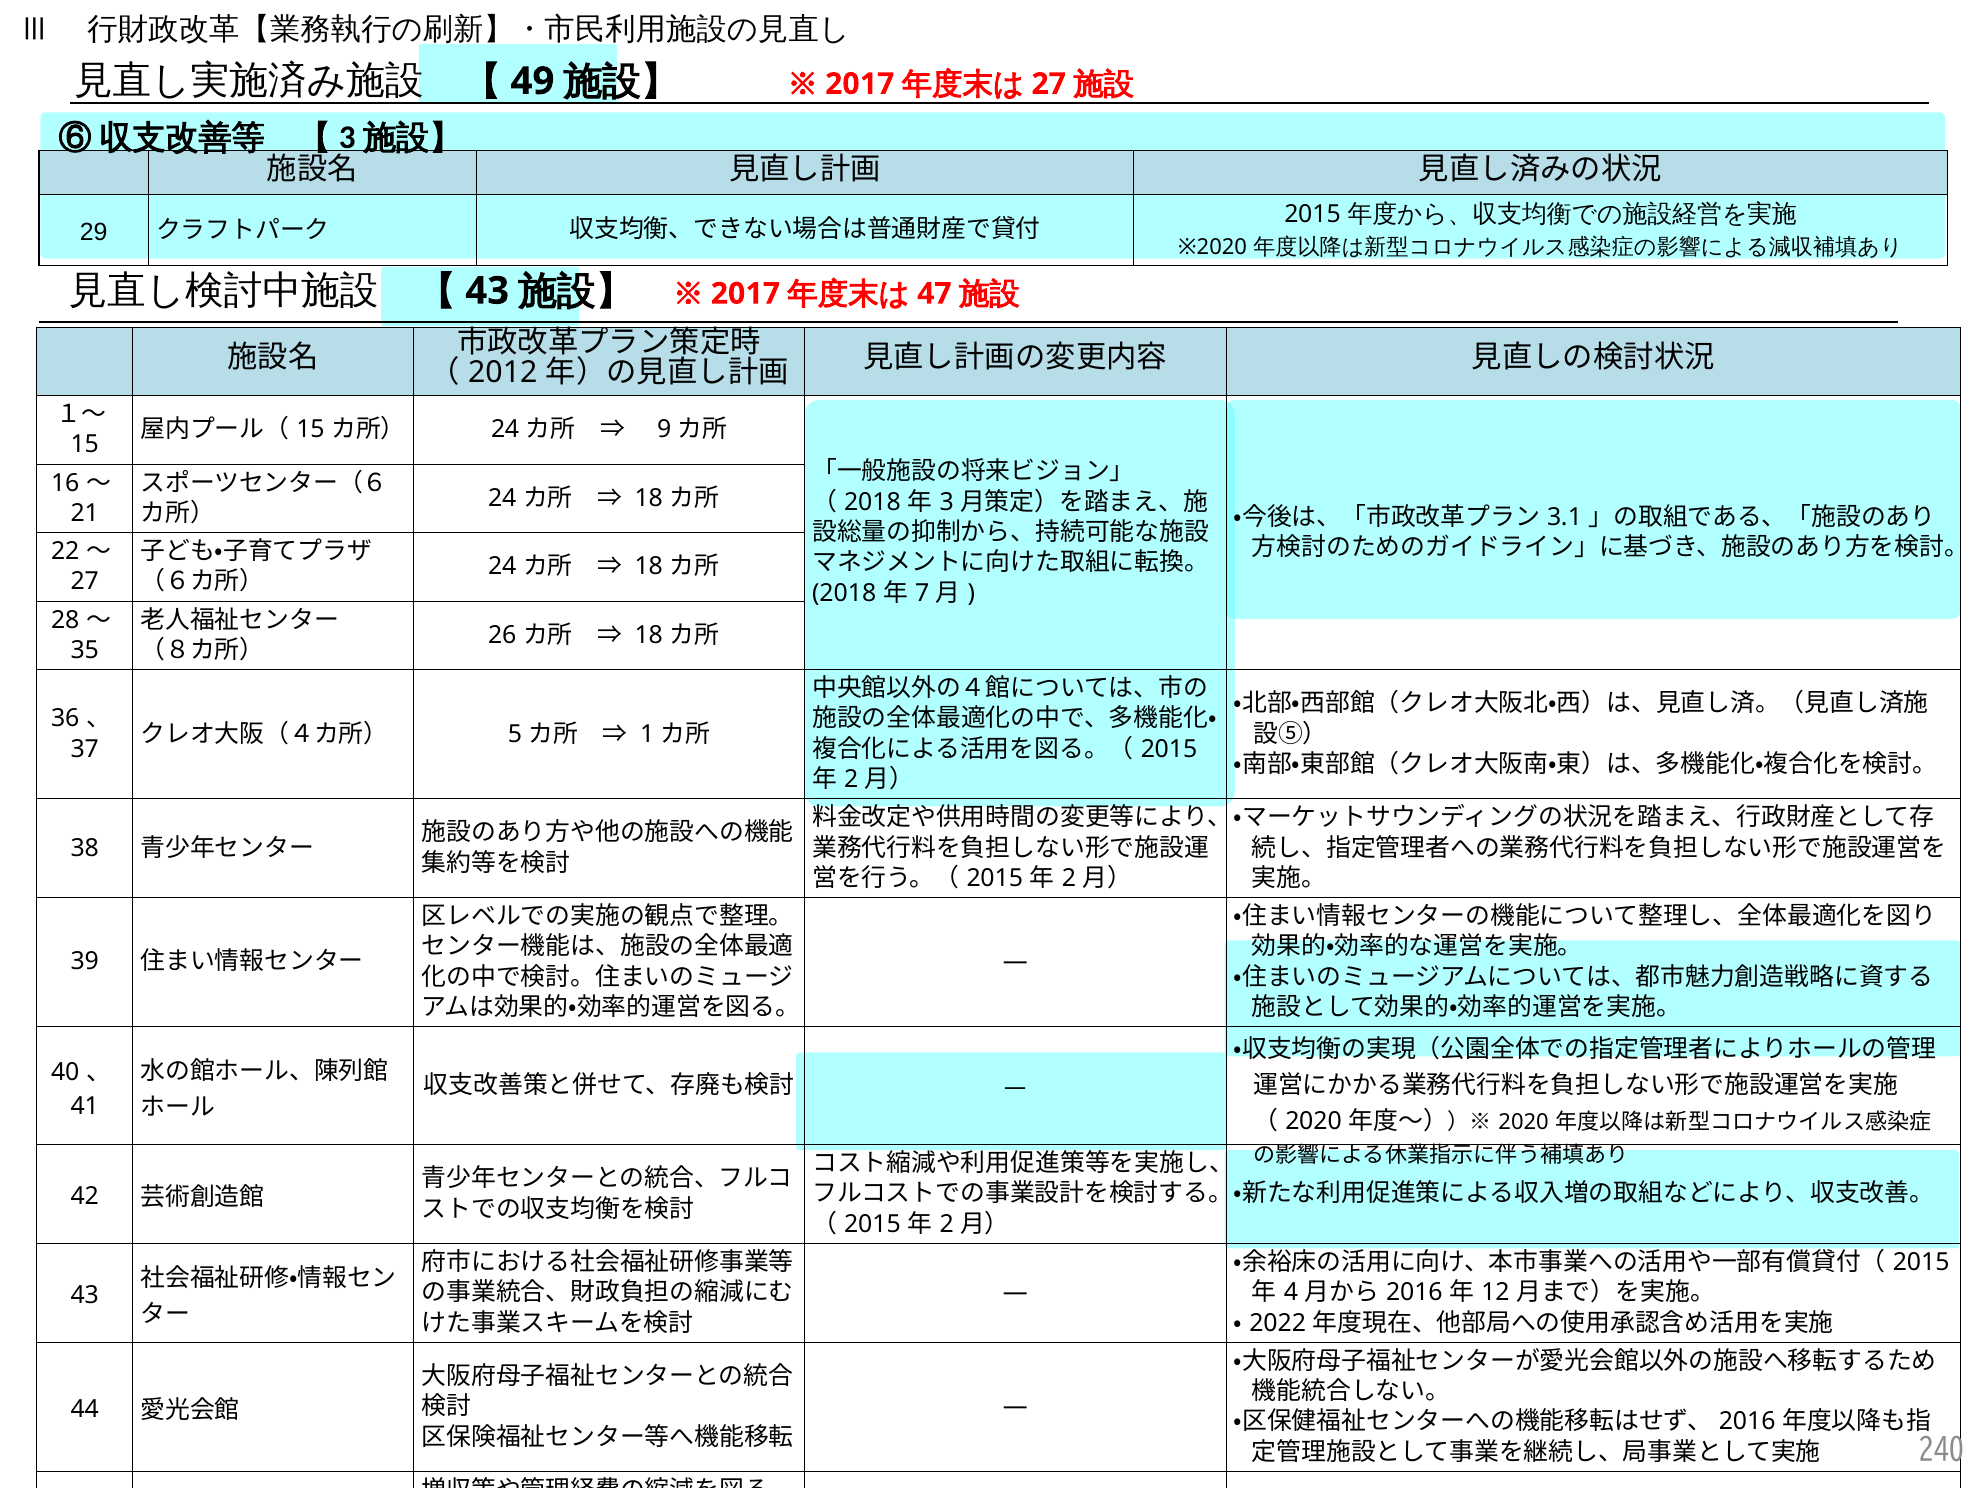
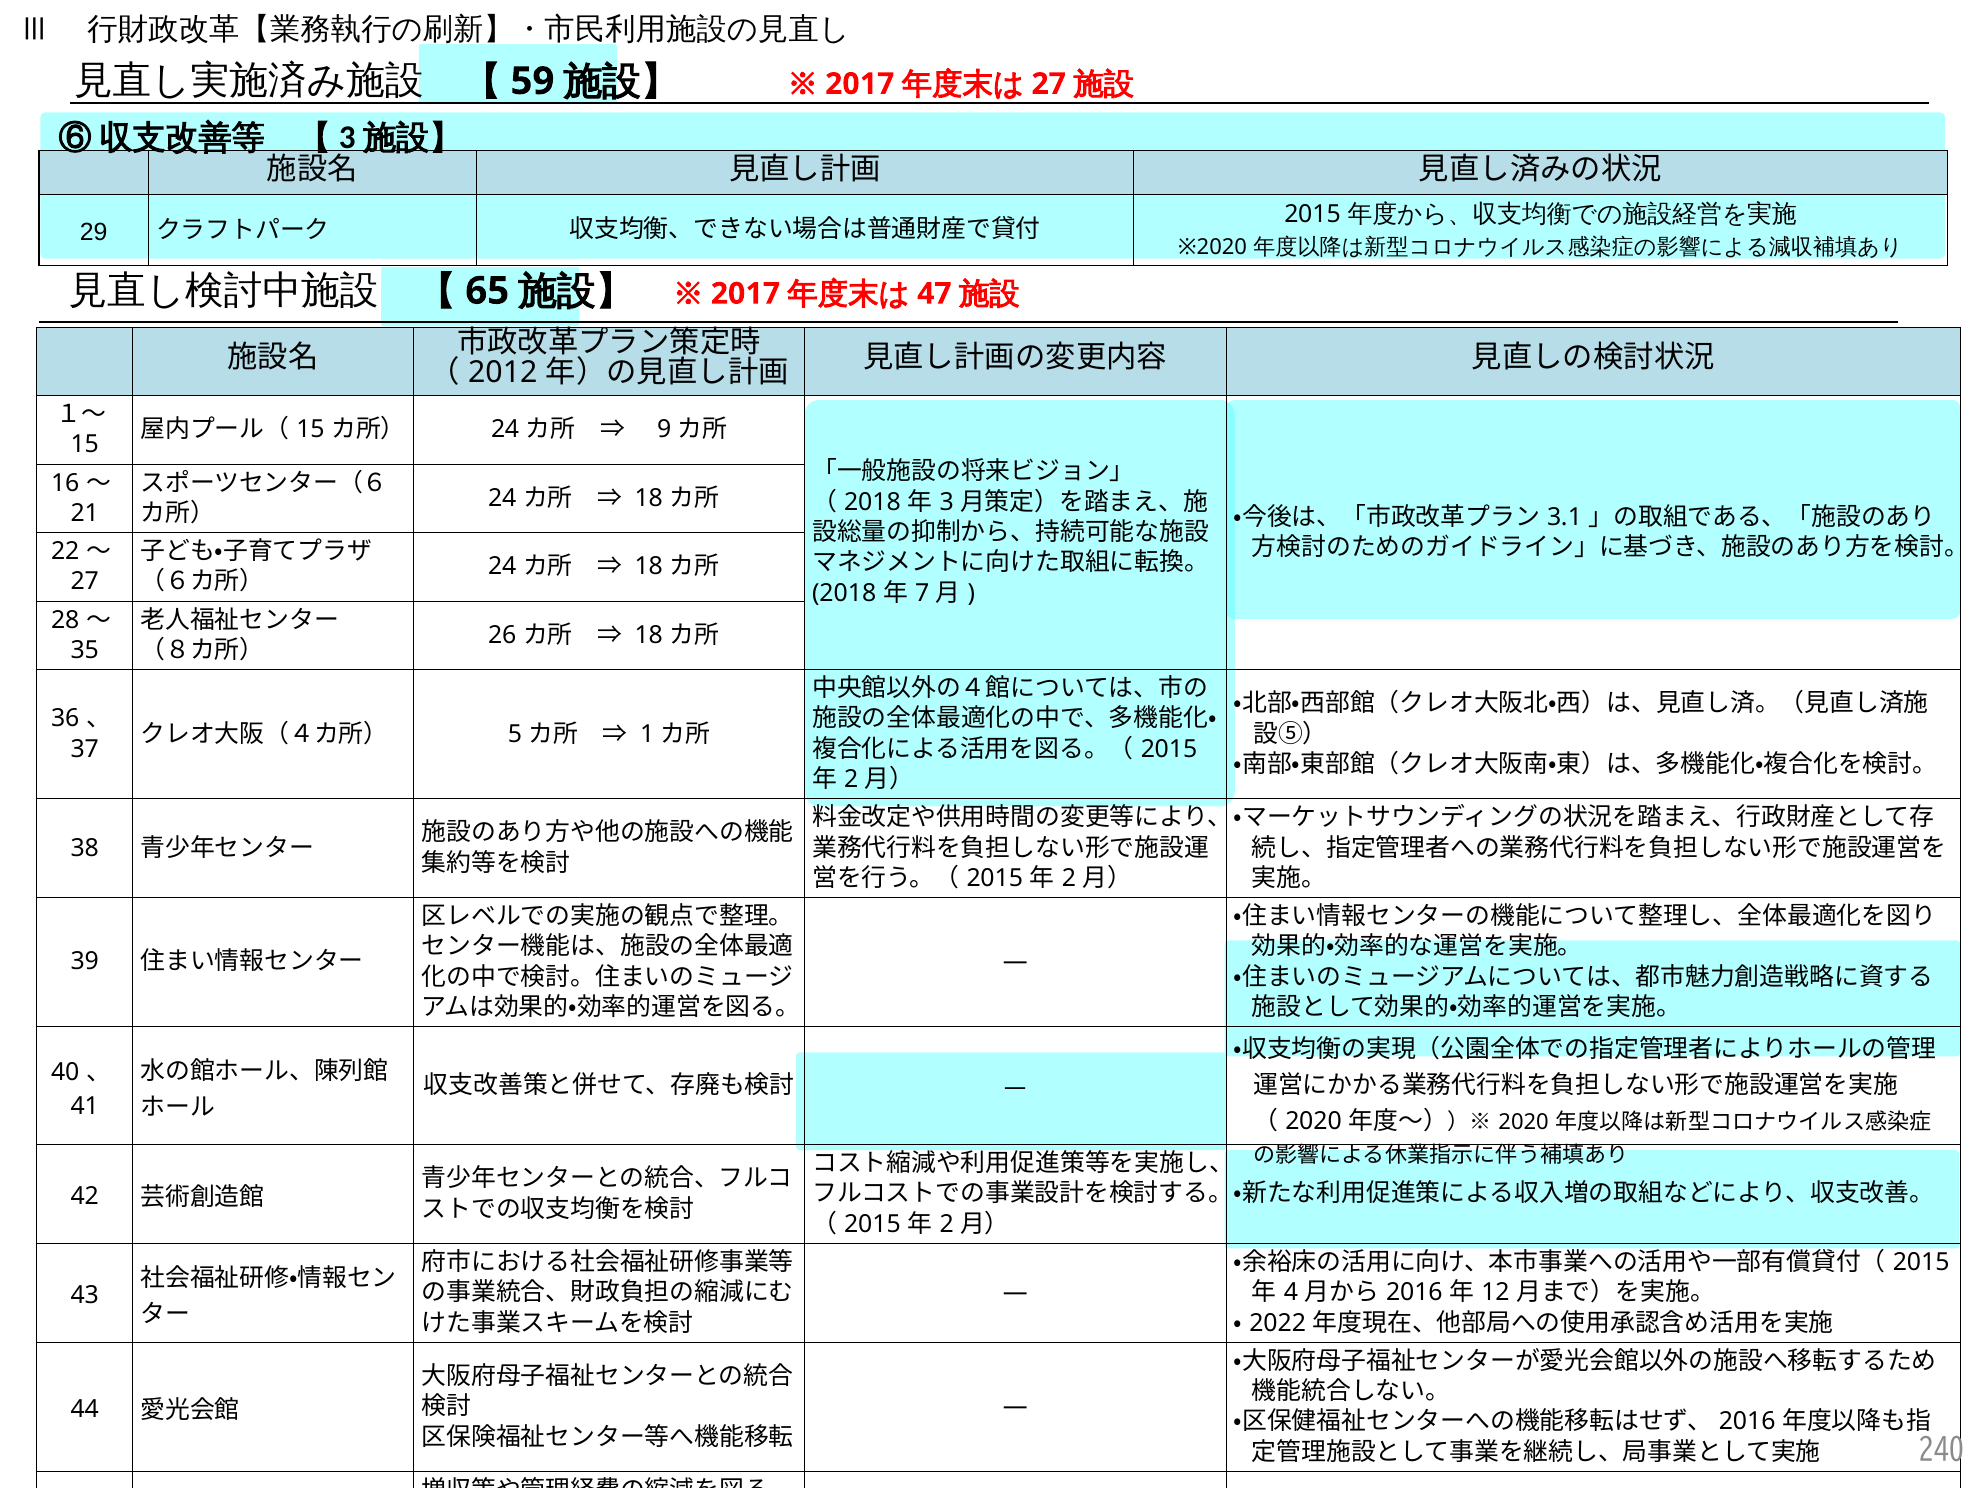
49: 49 -> 59 (532, 81)
43: 43 -> 65 (487, 291)
